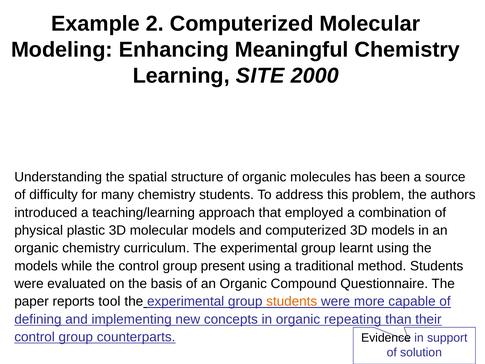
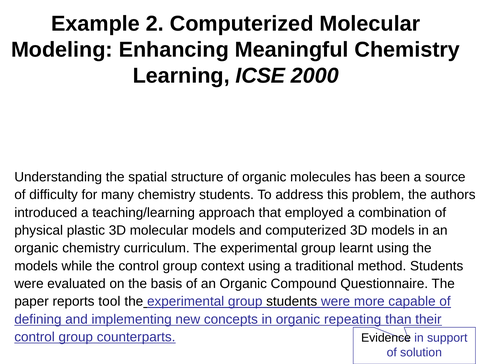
SITE: SITE -> ICSE (260, 76)
present: present -> context (223, 266)
students colour: orange -> black (292, 301)
